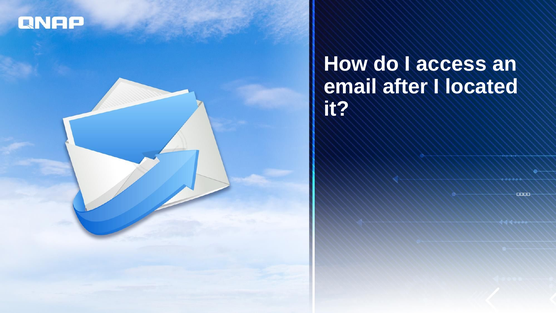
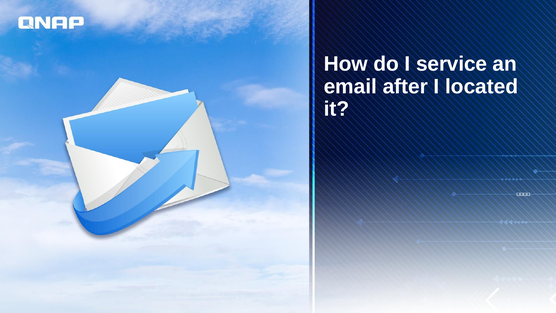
access: access -> service (452, 64)
